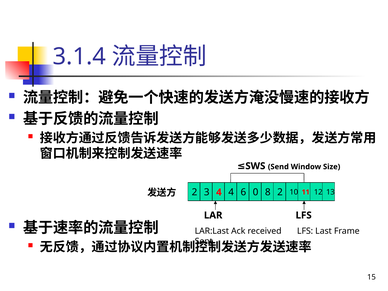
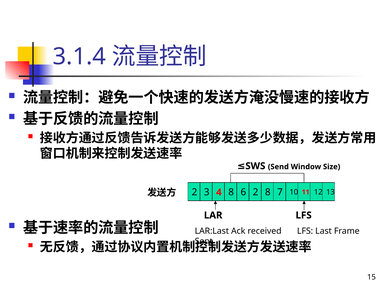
4 4: 4 -> 8 (231, 192)
6 0: 0 -> 2 (256, 192)
8 2: 2 -> 7 (280, 192)
